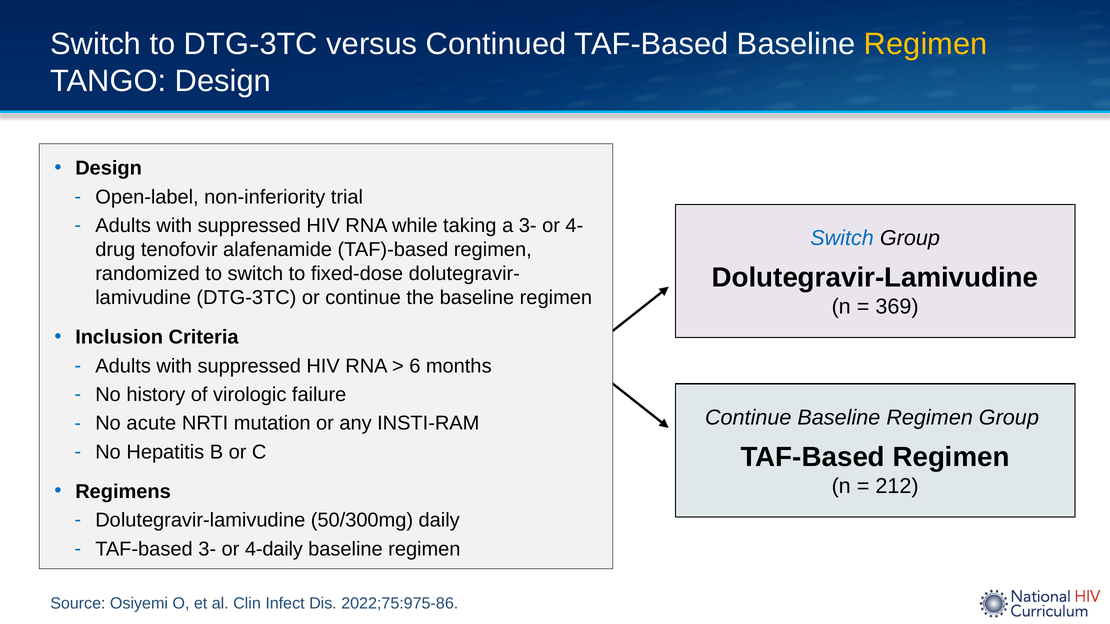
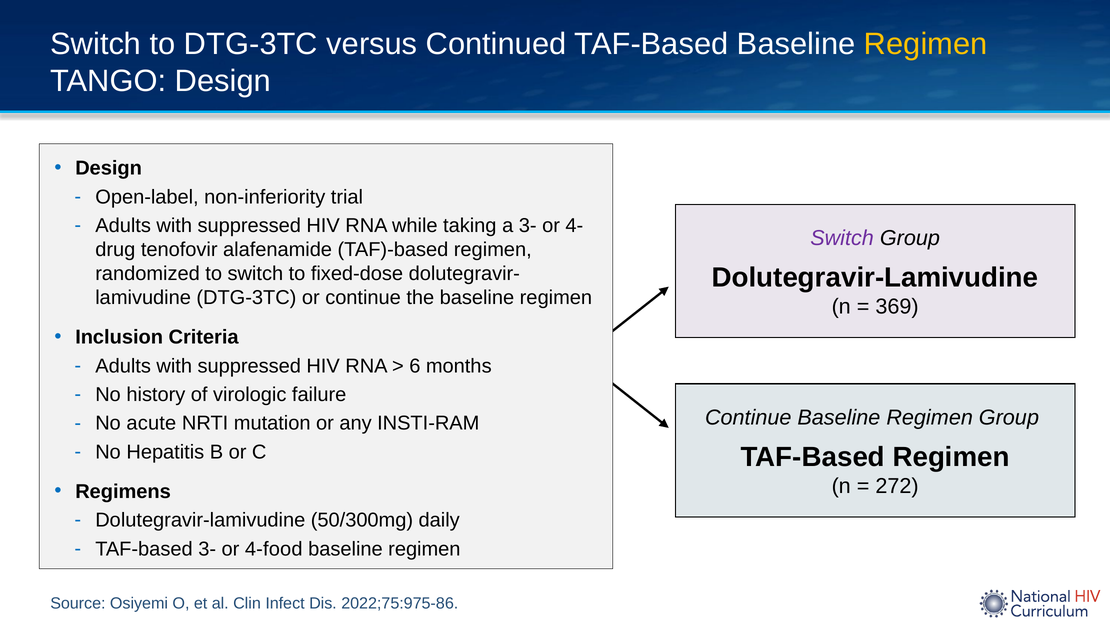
Switch colour: blue -> purple (842, 238)
212: 212 -> 272 (897, 486)
4-daily: 4-daily -> 4-food (274, 549)
